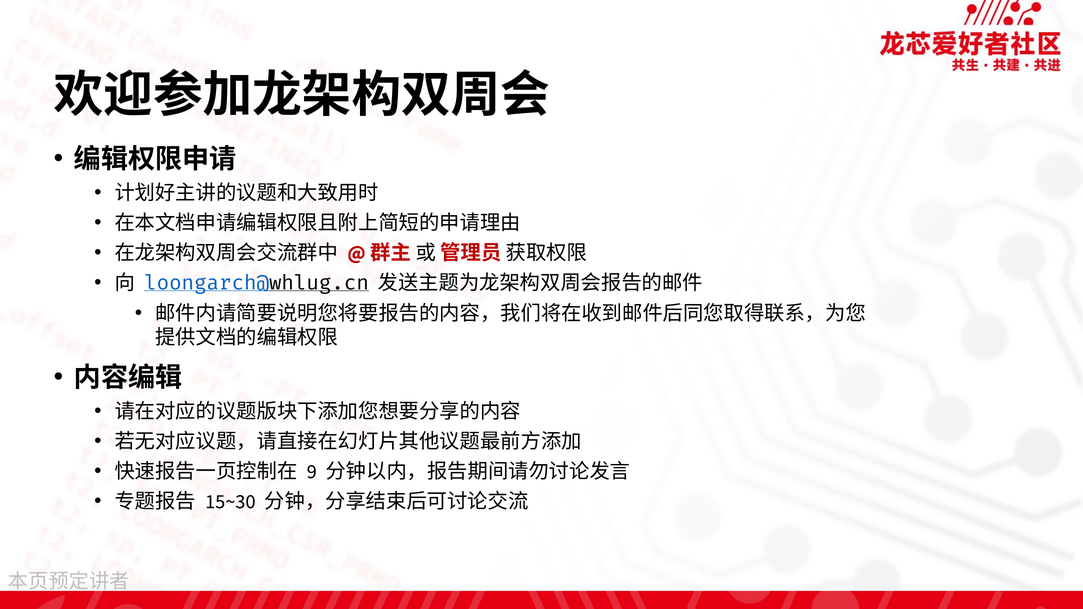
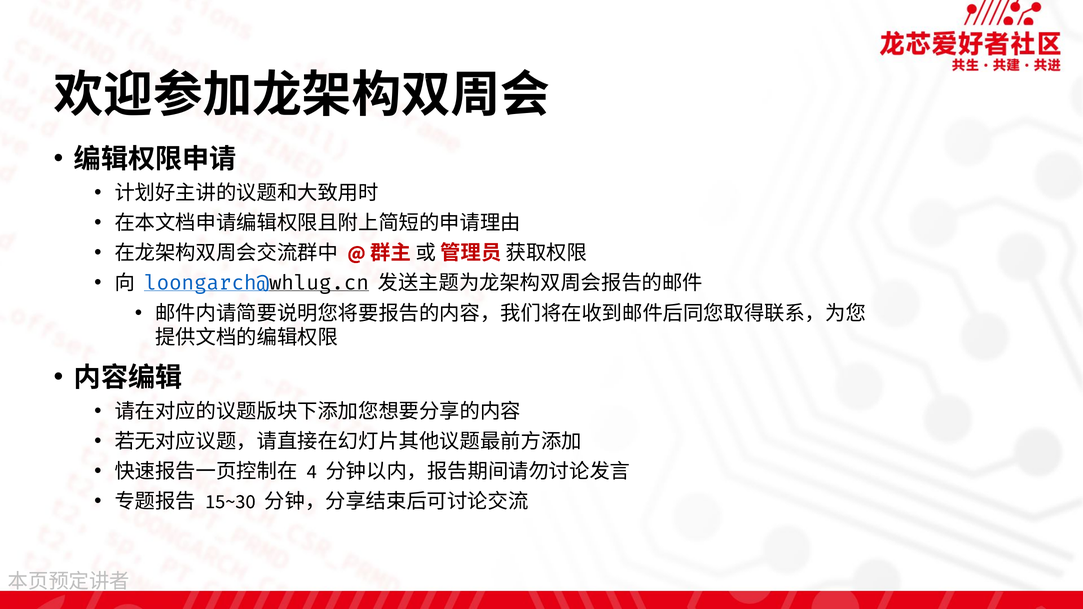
9: 9 -> 4 (312, 472)
